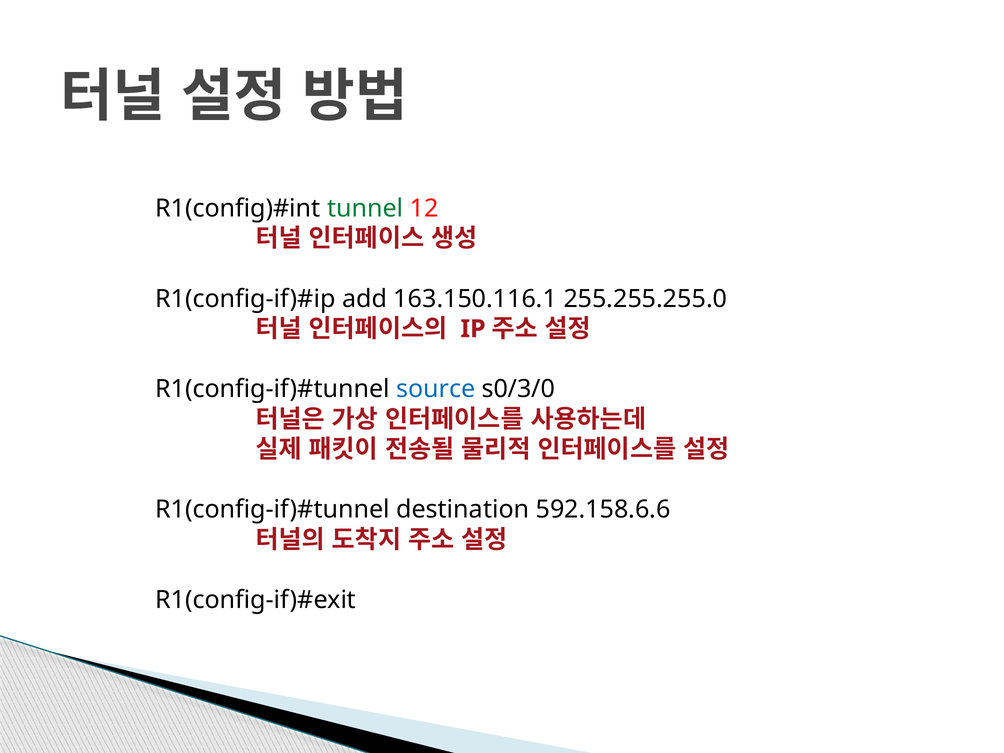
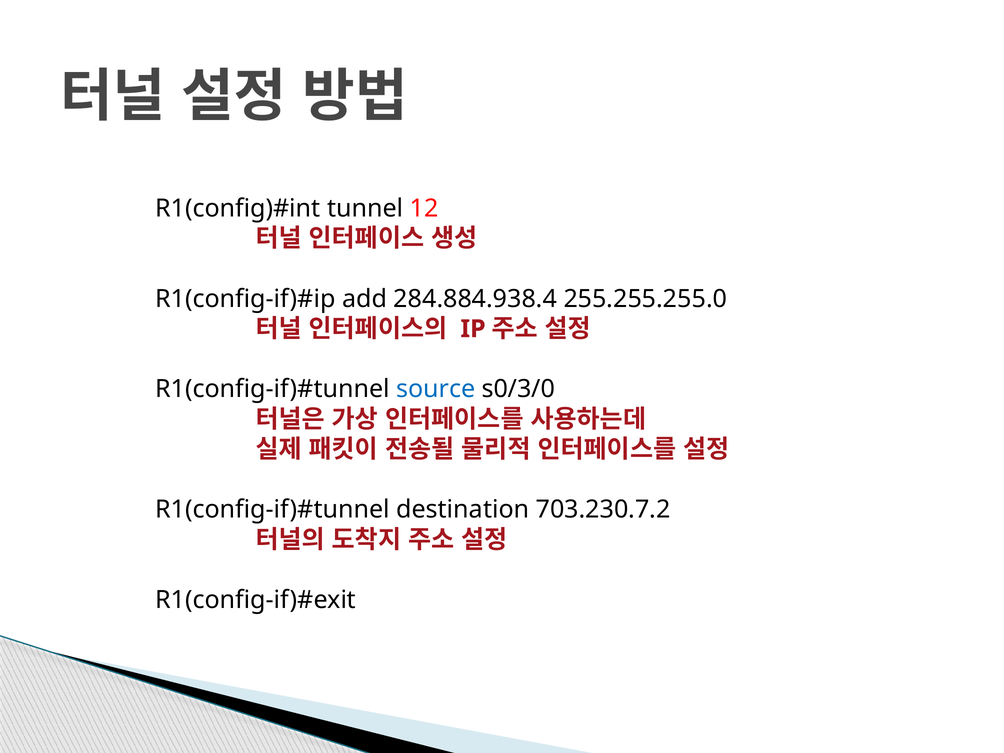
tunnel colour: green -> black (365, 208)
163.150.116.1: 163.150.116.1 -> 284.884.938.4 (475, 299)
592.158.6.6: 592.158.6.6 -> 703.230.7.2 (603, 510)
